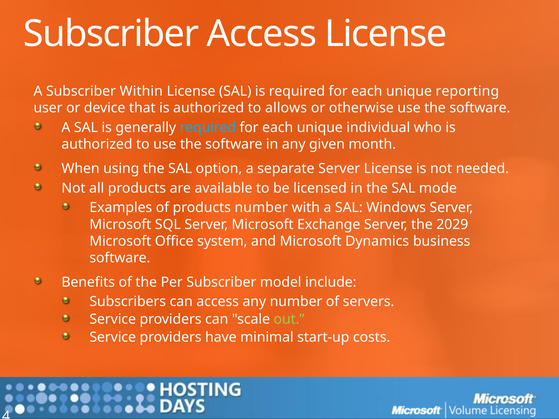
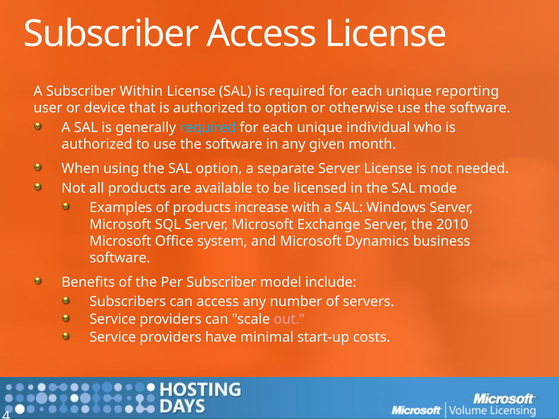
to allows: allows -> option (286, 108)
products number: number -> increase (261, 208)
2029: 2029 -> 2010 (452, 225)
out colour: light green -> pink (289, 320)
